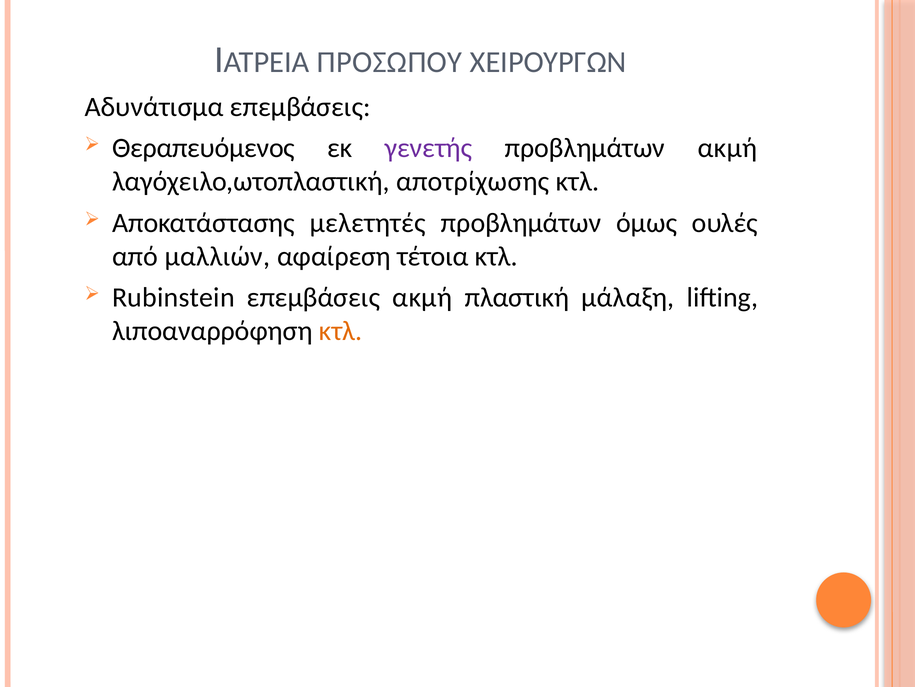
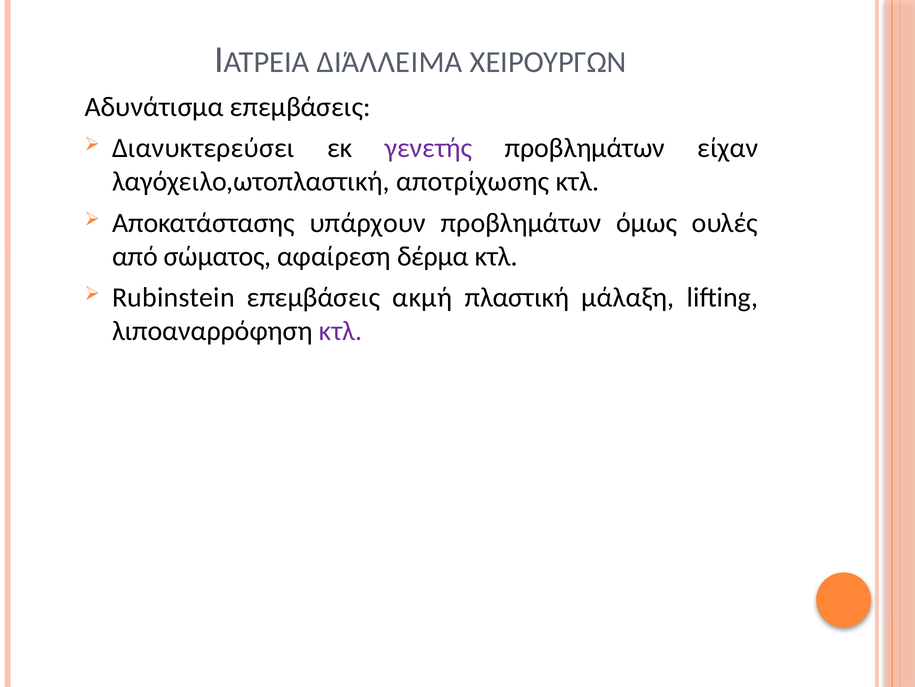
ΠΡΟΣΩΠΟΥ: ΠΡΟΣΩΠΟΥ -> ΔΙΆΛΛΕΙΜΑ (390, 62)
Θεραπευόμενος: Θεραπευόμενος -> Διανυκτερεύσει (203, 148)
προβλημάτων ακμή: ακμή -> είχαν (728, 148)
μελετητές: μελετητές -> υπάρχουν (368, 223)
μαλλιών: μαλλιών -> σώματος (218, 256)
τέτοια: τέτοια -> δέρμα (433, 256)
κτλ colour: orange -> purple (341, 331)
